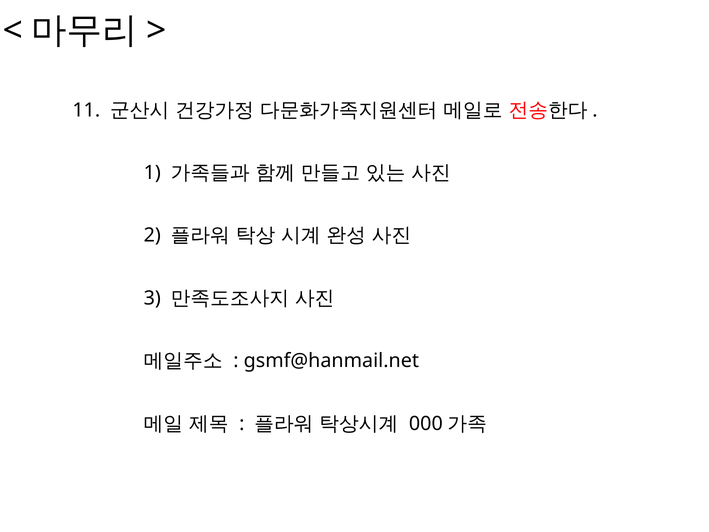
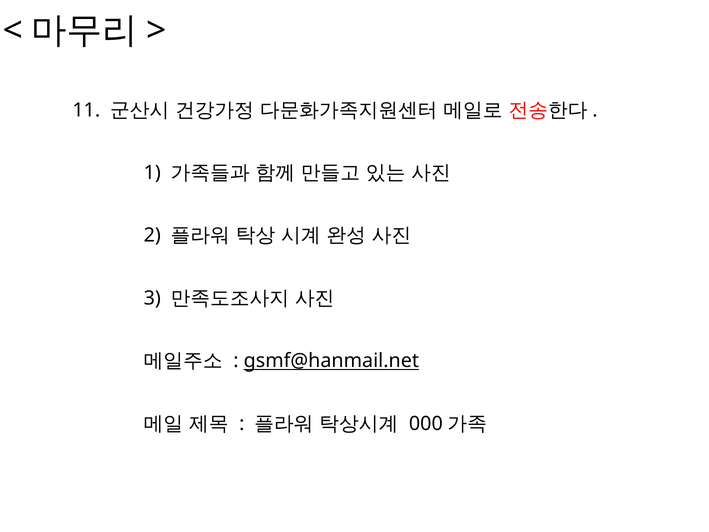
gsmf@hanmail.net underline: none -> present (331, 361)
